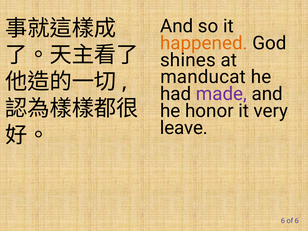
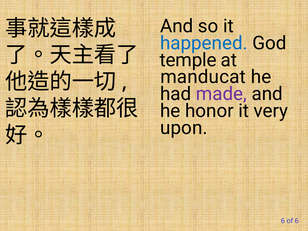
happened colour: orange -> blue (204, 43)
shines: shines -> temple (188, 60)
leave: leave -> upon (184, 128)
